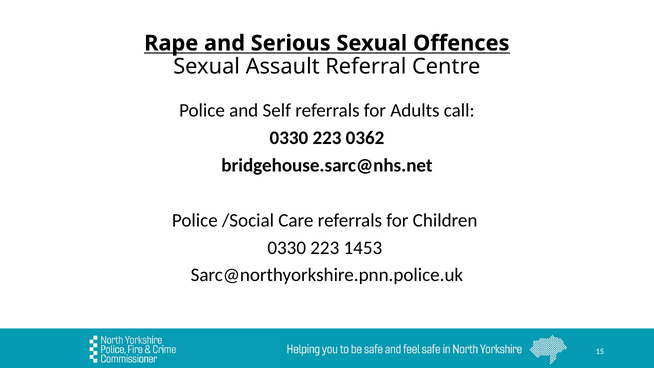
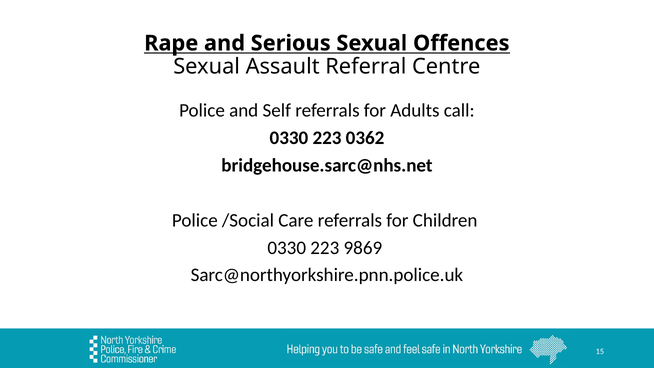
1453: 1453 -> 9869 (363, 248)
